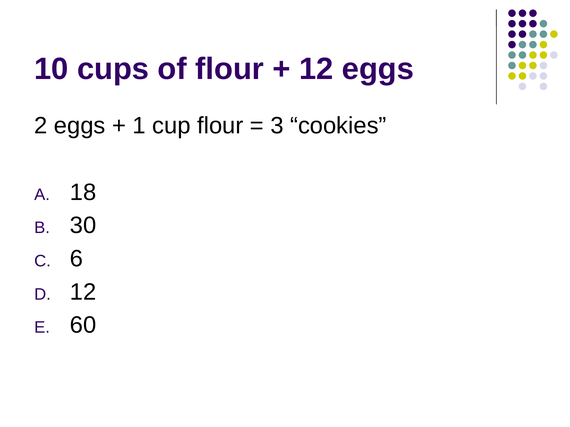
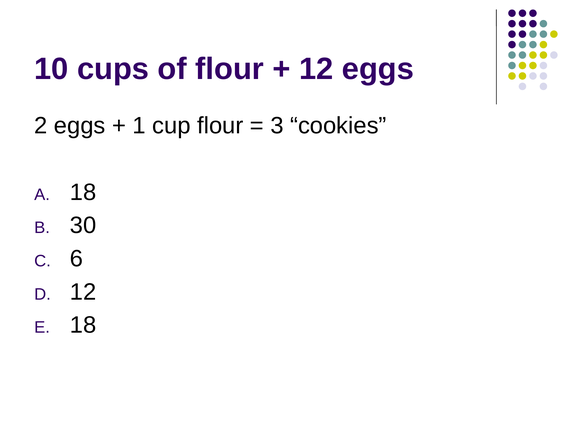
60: 60 -> 18 (83, 325)
